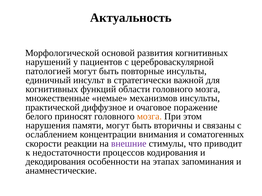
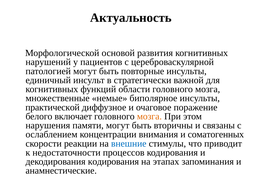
механизмов: механизмов -> биполярное (153, 99)
приносят: приносят -> включает (73, 117)
внешние colour: purple -> blue (129, 144)
декодирования особенности: особенности -> кодирования (113, 162)
